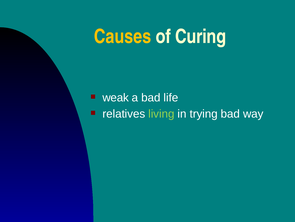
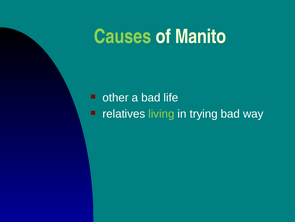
Causes colour: yellow -> light green (123, 37)
Curing: Curing -> Manito (201, 37)
weak: weak -> other (116, 97)
